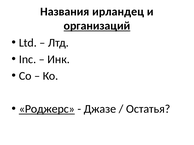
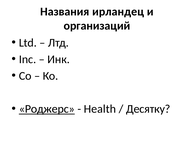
организаций underline: present -> none (97, 26)
Джазе: Джазе -> Health (100, 109)
Остатья: Остатья -> Десятку (148, 109)
